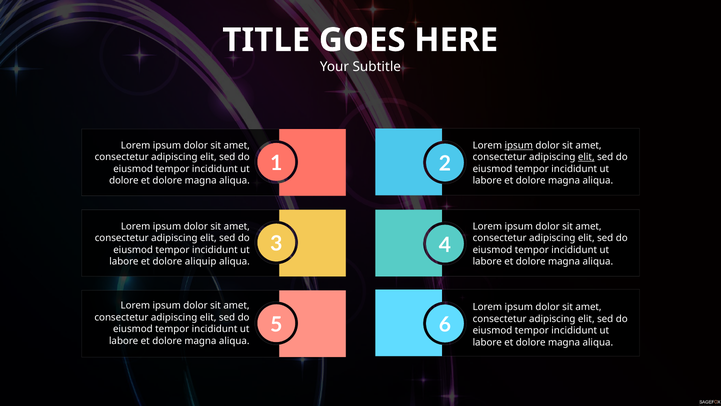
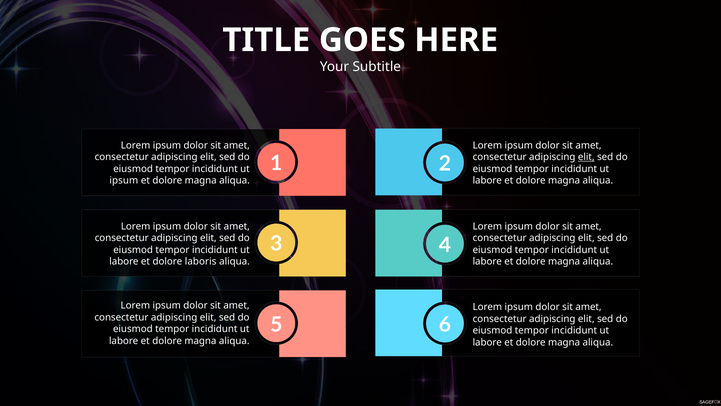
ipsum underline: present -> none (519, 145)
dolore: dolore -> ipsum (124, 181)
aliquip: aliquip -> laboris (201, 261)
